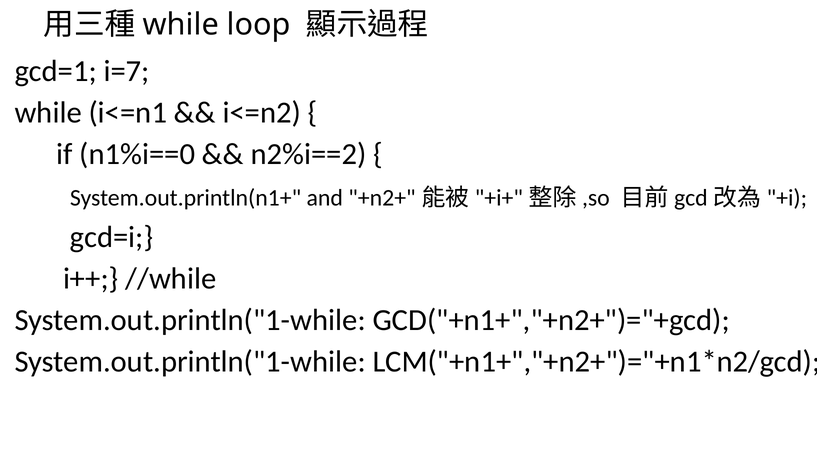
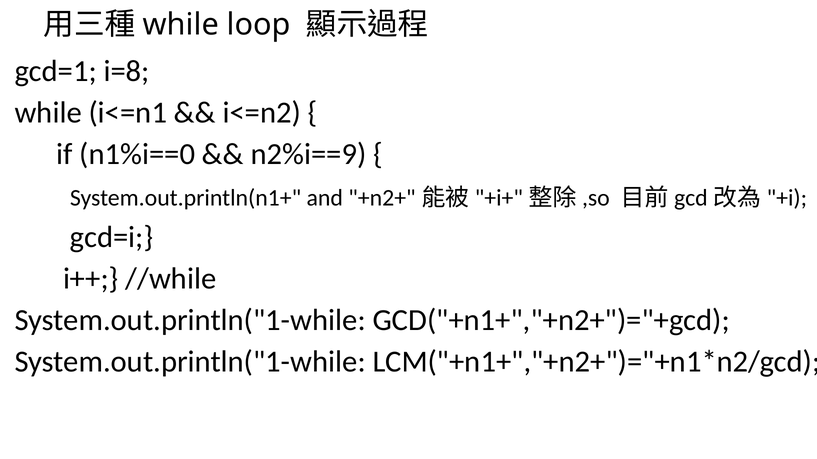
i=7: i=7 -> i=8 (127, 71)
n2%i==2: n2%i==2 -> n2%i==9 (309, 154)
